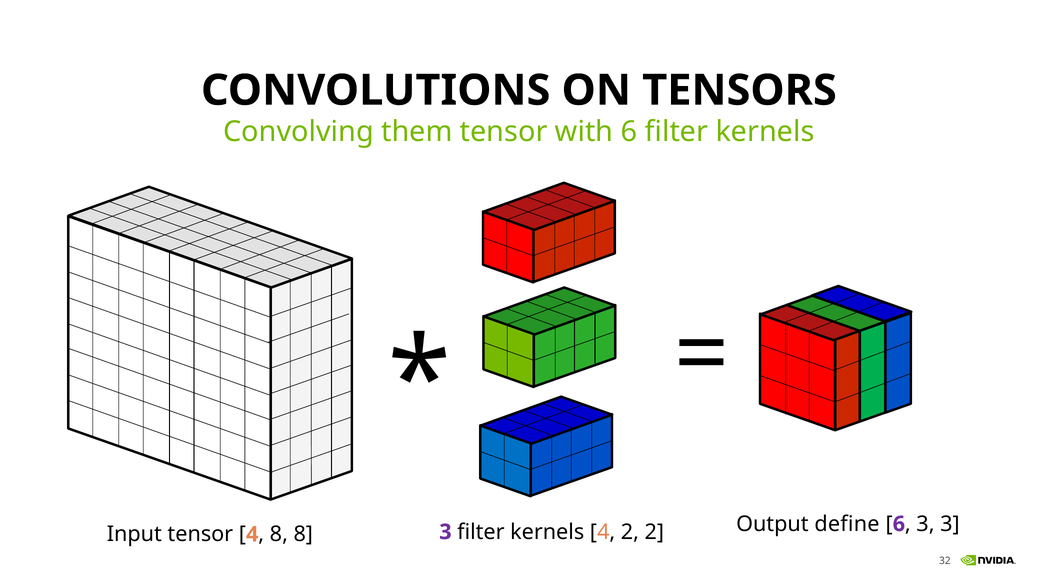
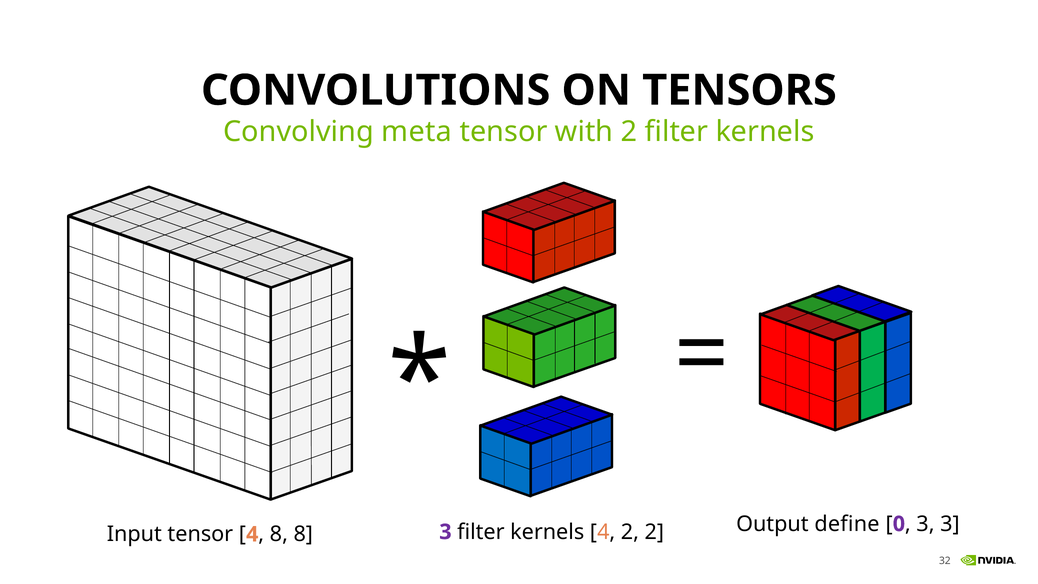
them: them -> meta (417, 132)
with 6: 6 -> 2 (629, 132)
6: 6 -> 0 (899, 524)
